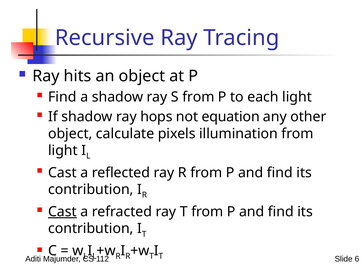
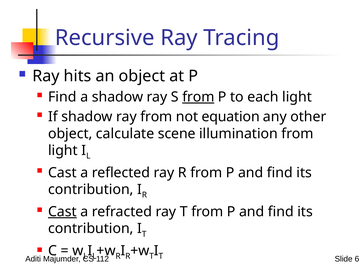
from underline: none -> present (198, 97)
ray hops: hops -> from (156, 116)
pixels: pixels -> scene (177, 133)
